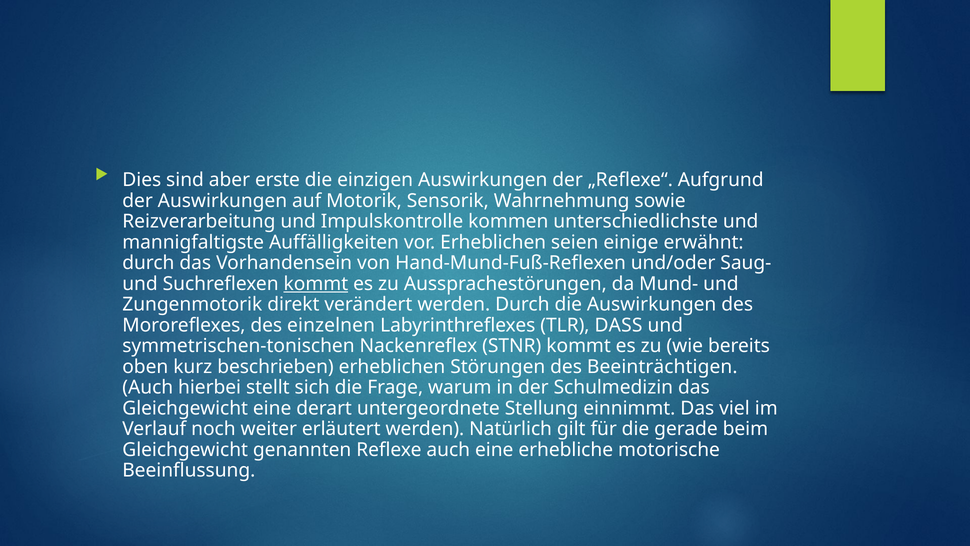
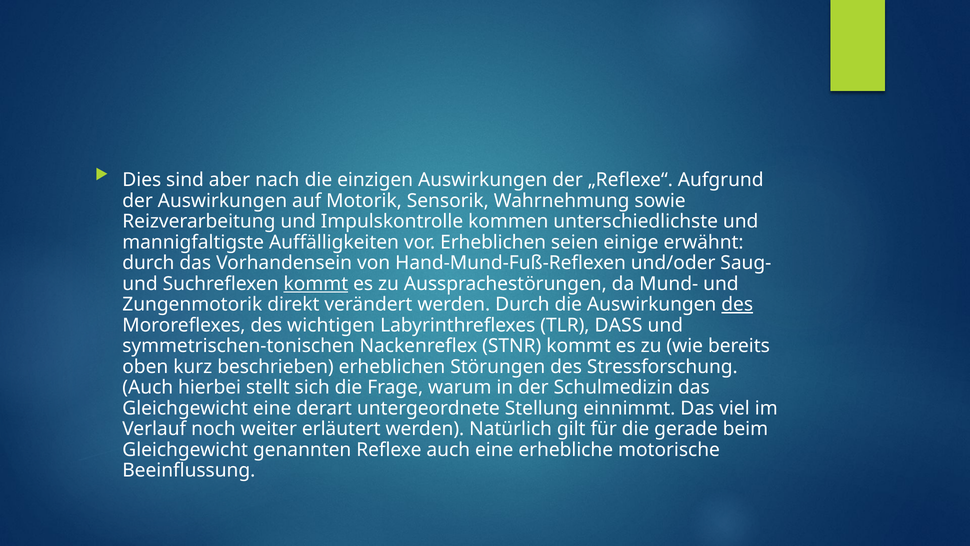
erste: erste -> nach (277, 180)
des underline: none -> present (737, 304)
einzelnen: einzelnen -> wichtigen (331, 325)
Beeinträchtigen: Beeinträchtigen -> Stressforschung (662, 366)
